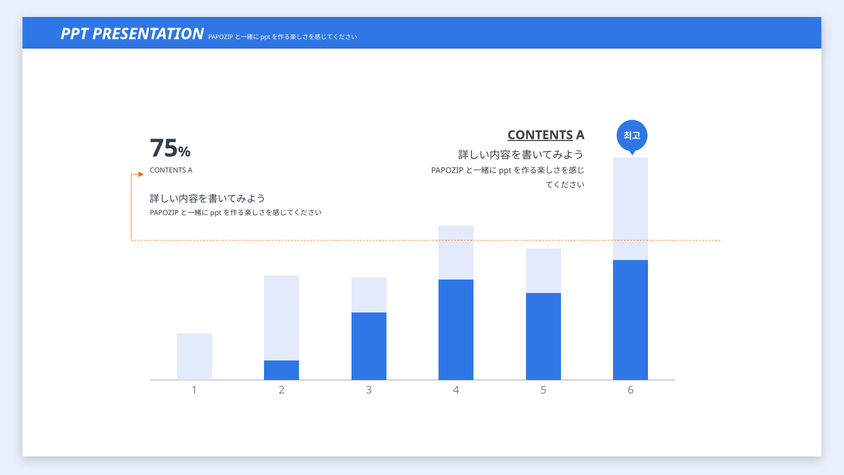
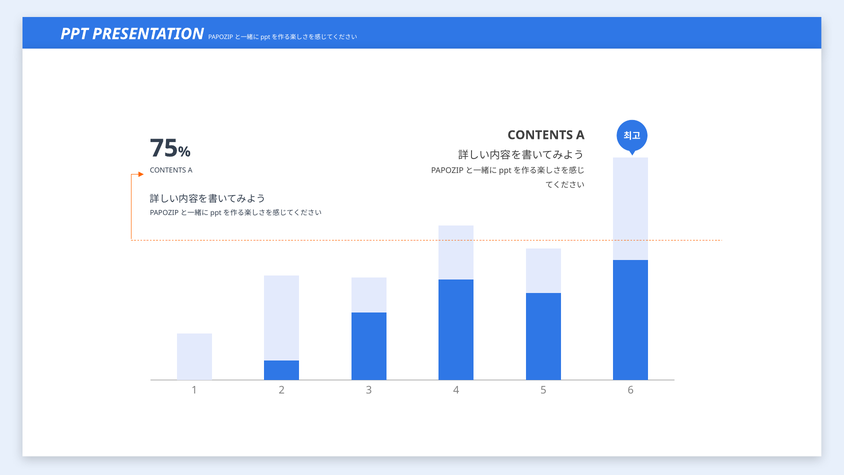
CONTENTS underline: present -> none (540, 135)
